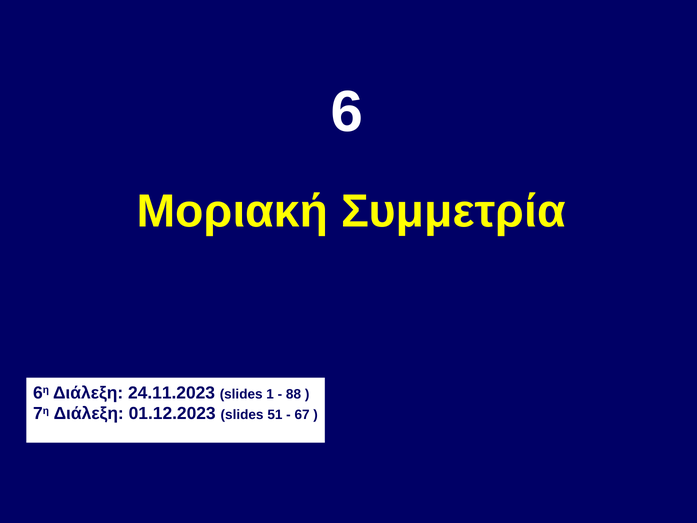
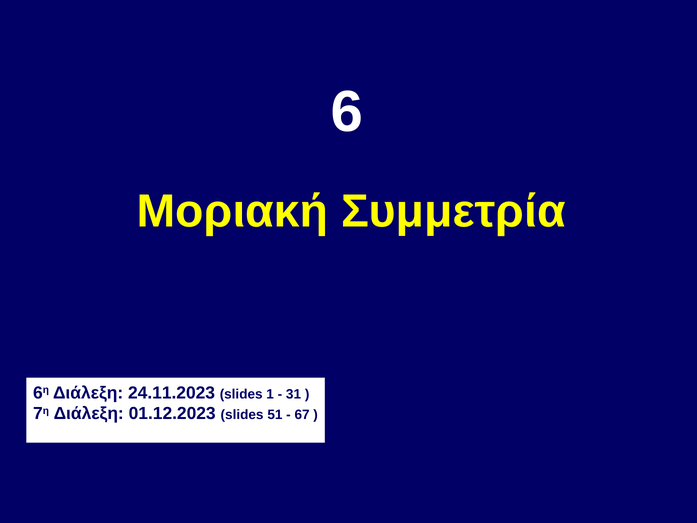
88: 88 -> 31 (294, 394)
